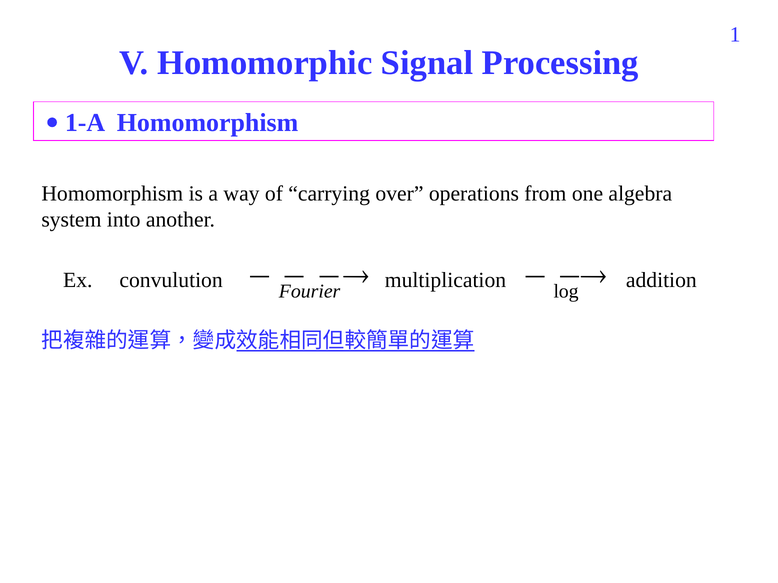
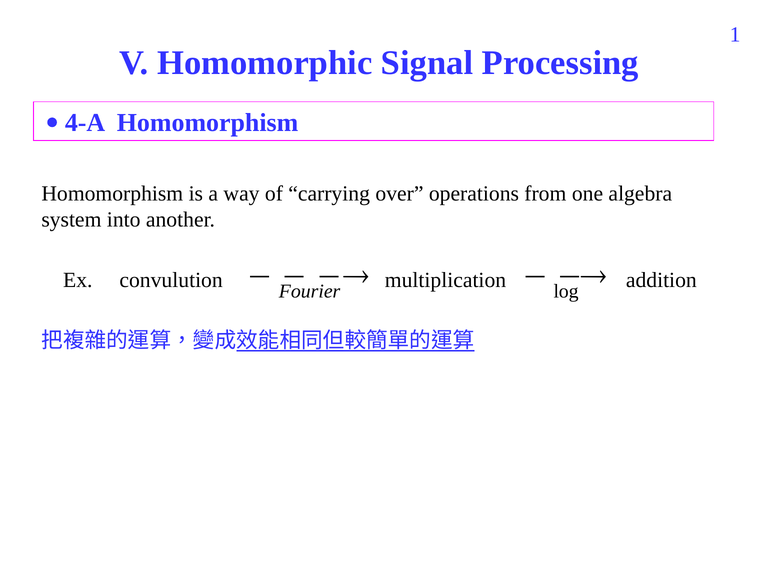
1-A: 1-A -> 4-A (85, 123)
